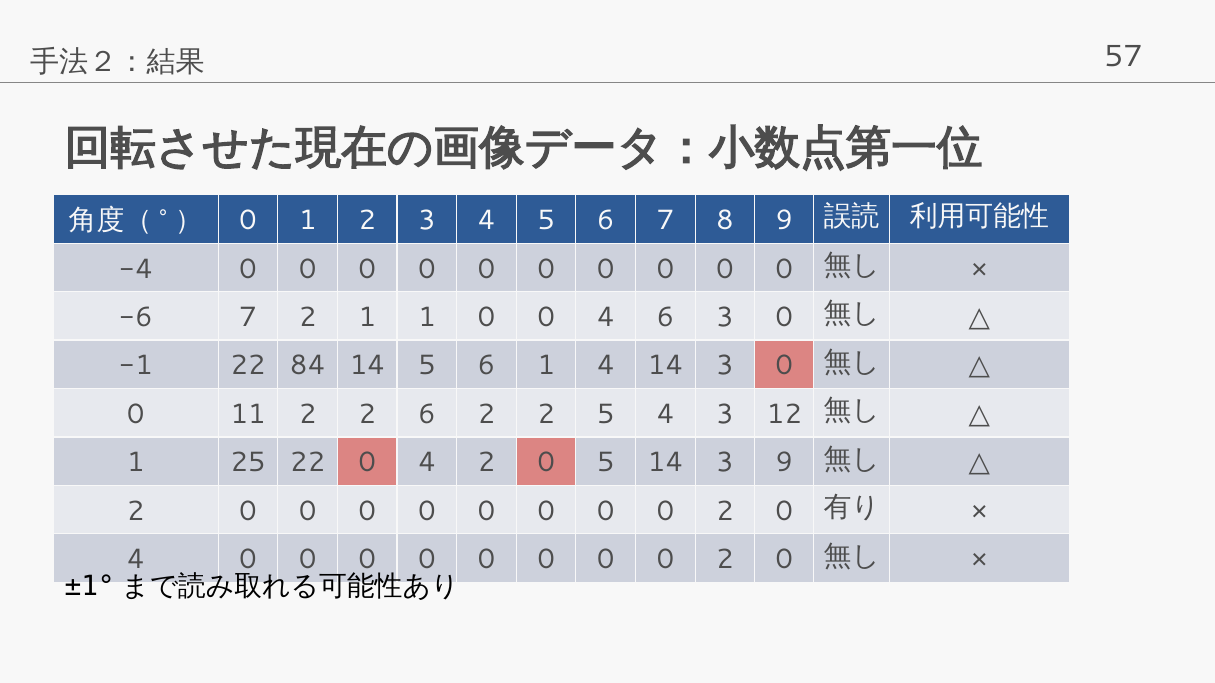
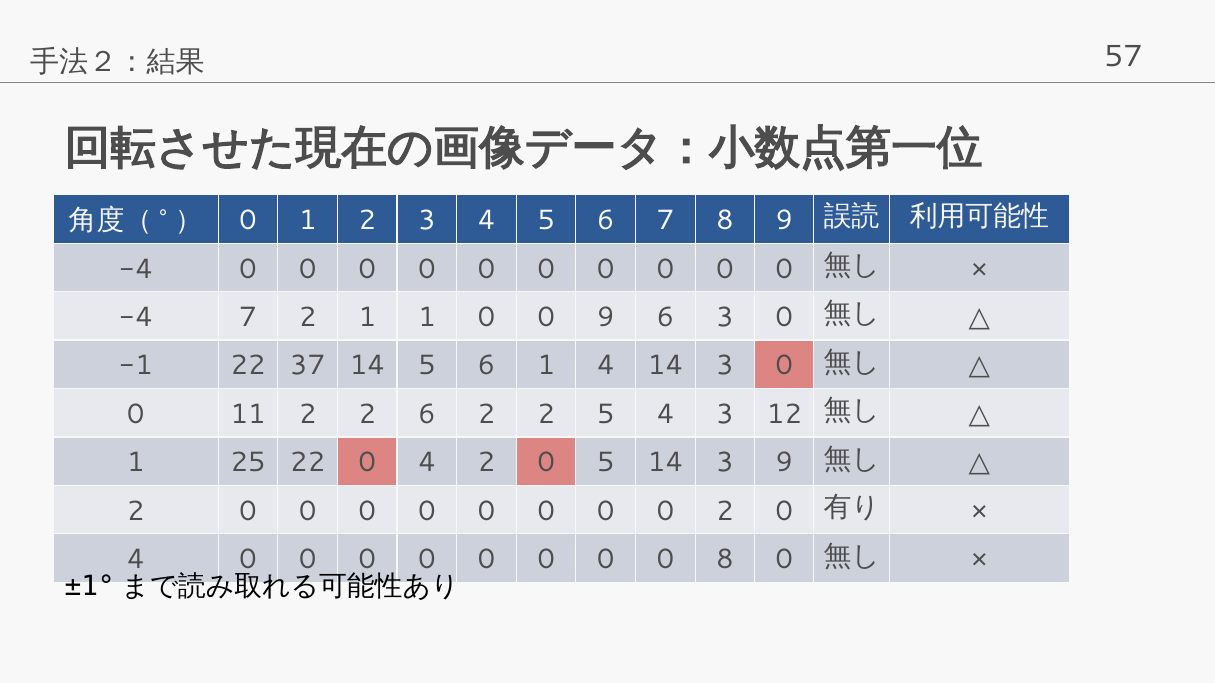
-6: -6 -> -4 (136, 317)
0 0 4: 4 -> 9 (606, 317)
84: 84 -> 37 (308, 366)
2: 2 -> 8 (725, 560)
